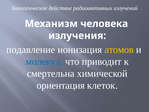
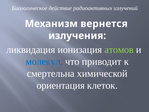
человека: человека -> вернется (104, 24)
подавление: подавление -> ликвидация (31, 50)
атомов colour: yellow -> light green (119, 50)
